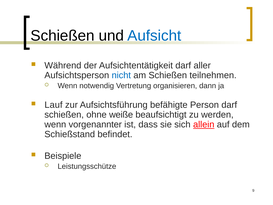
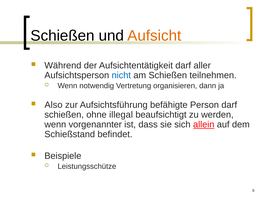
Aufsicht colour: blue -> orange (154, 36)
Lauf: Lauf -> Also (54, 105)
weiße: weiße -> illegal (121, 115)
